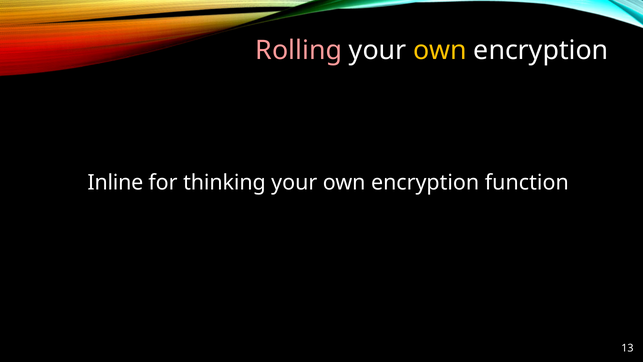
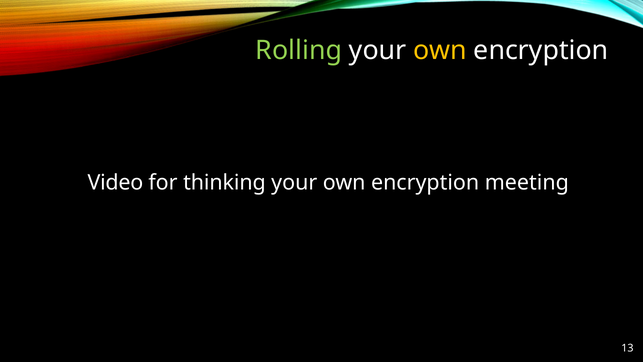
Rolling colour: pink -> light green (299, 50)
Inline: Inline -> Video (115, 183)
function: function -> meeting (527, 183)
